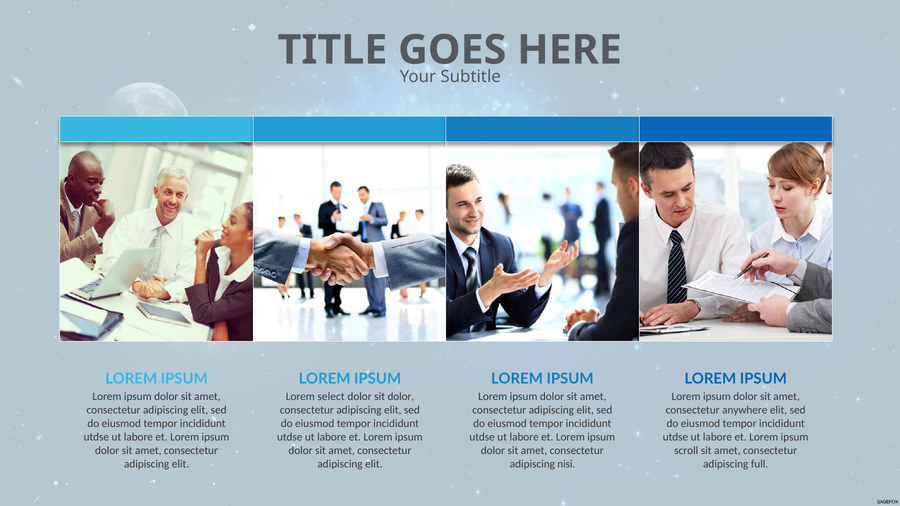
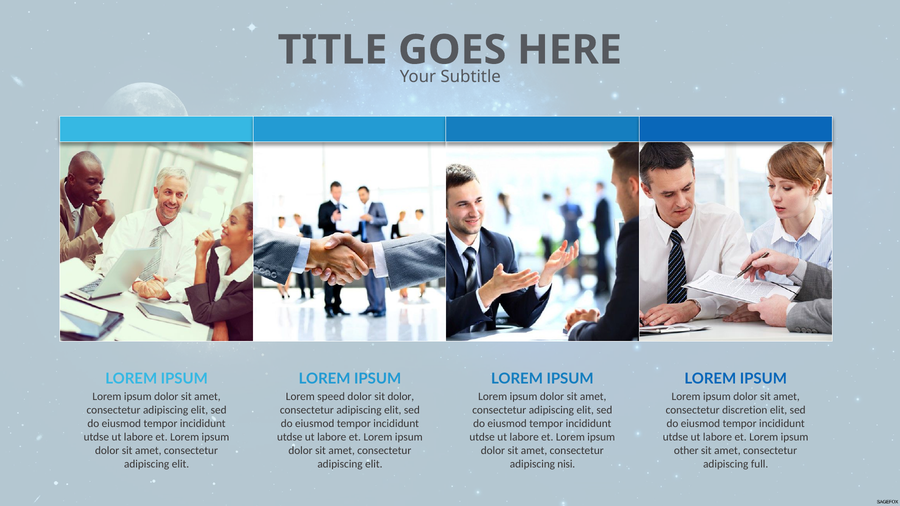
select: select -> speed (331, 397)
anywhere: anywhere -> discretion (745, 410)
scroll: scroll -> other (686, 451)
